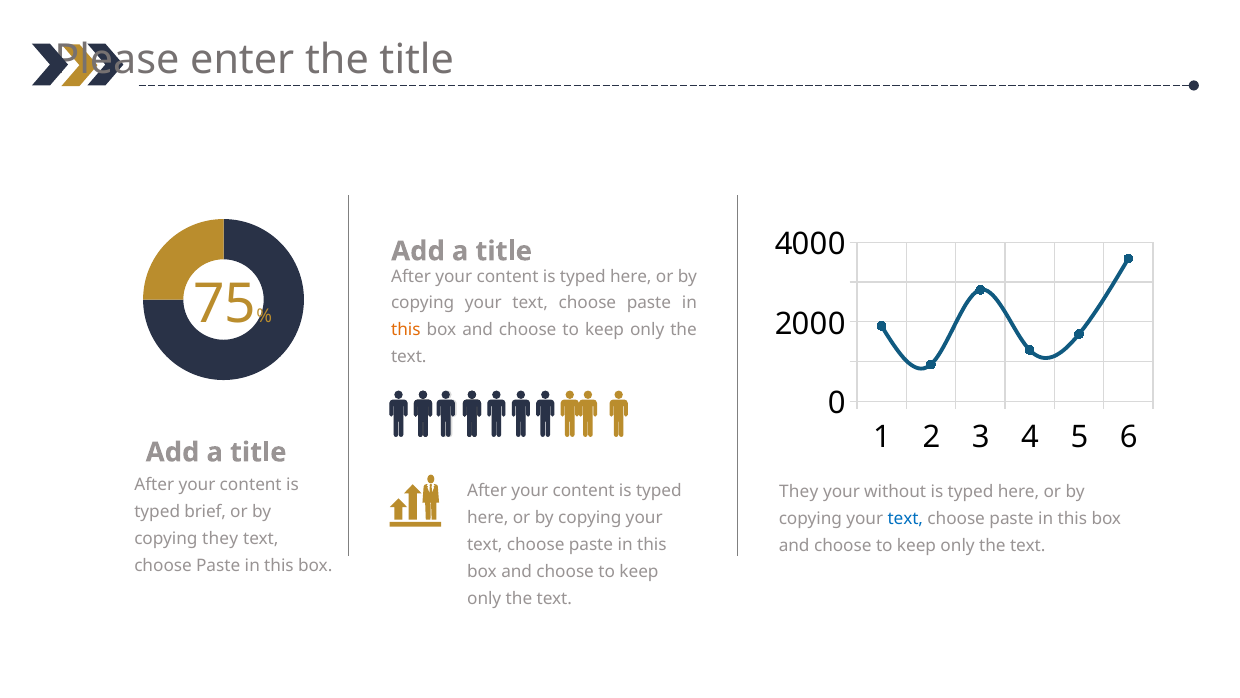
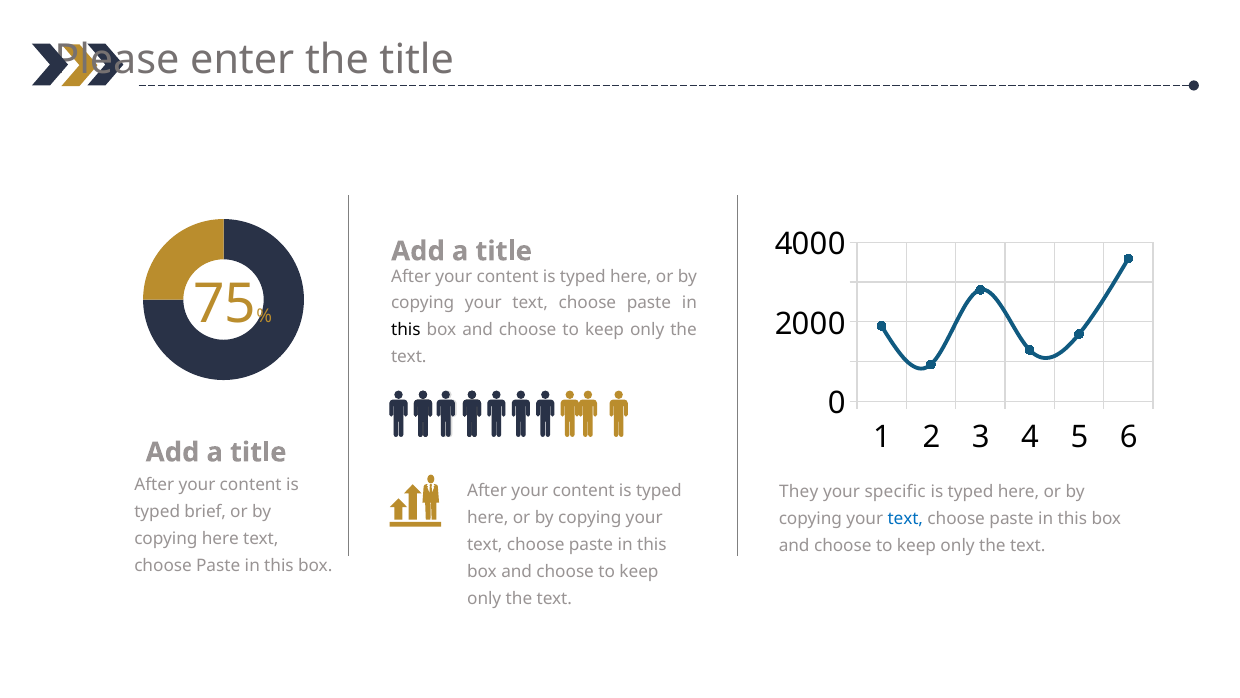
this colour: orange -> black (406, 330)
without: without -> specific (895, 492)
copying they: they -> here (220, 539)
